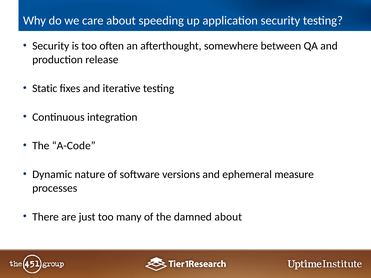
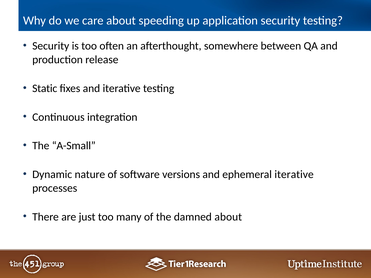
A-Code: A-Code -> A-Small (74, 146)
ephemeral measure: measure -> iterative (294, 175)
